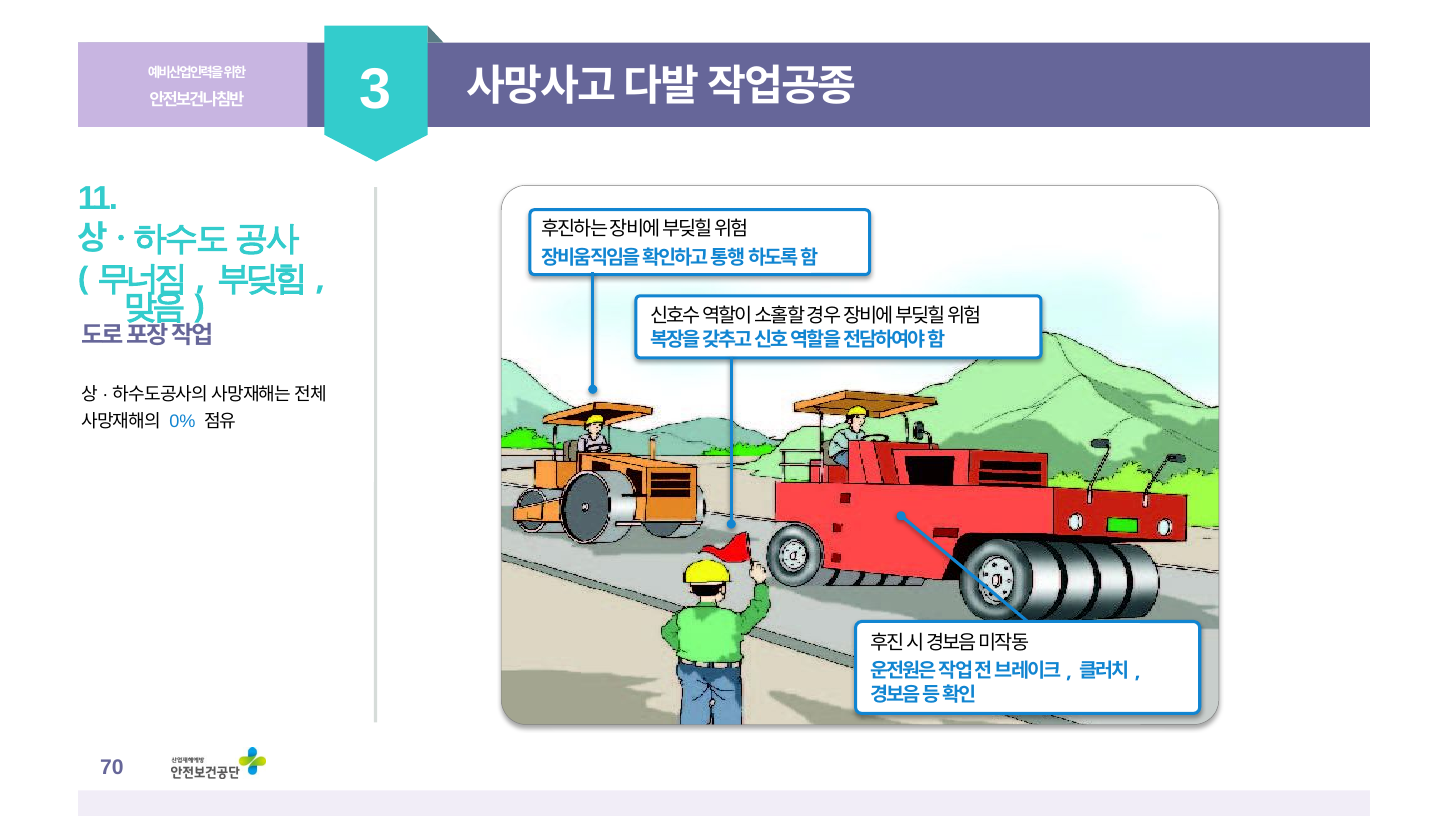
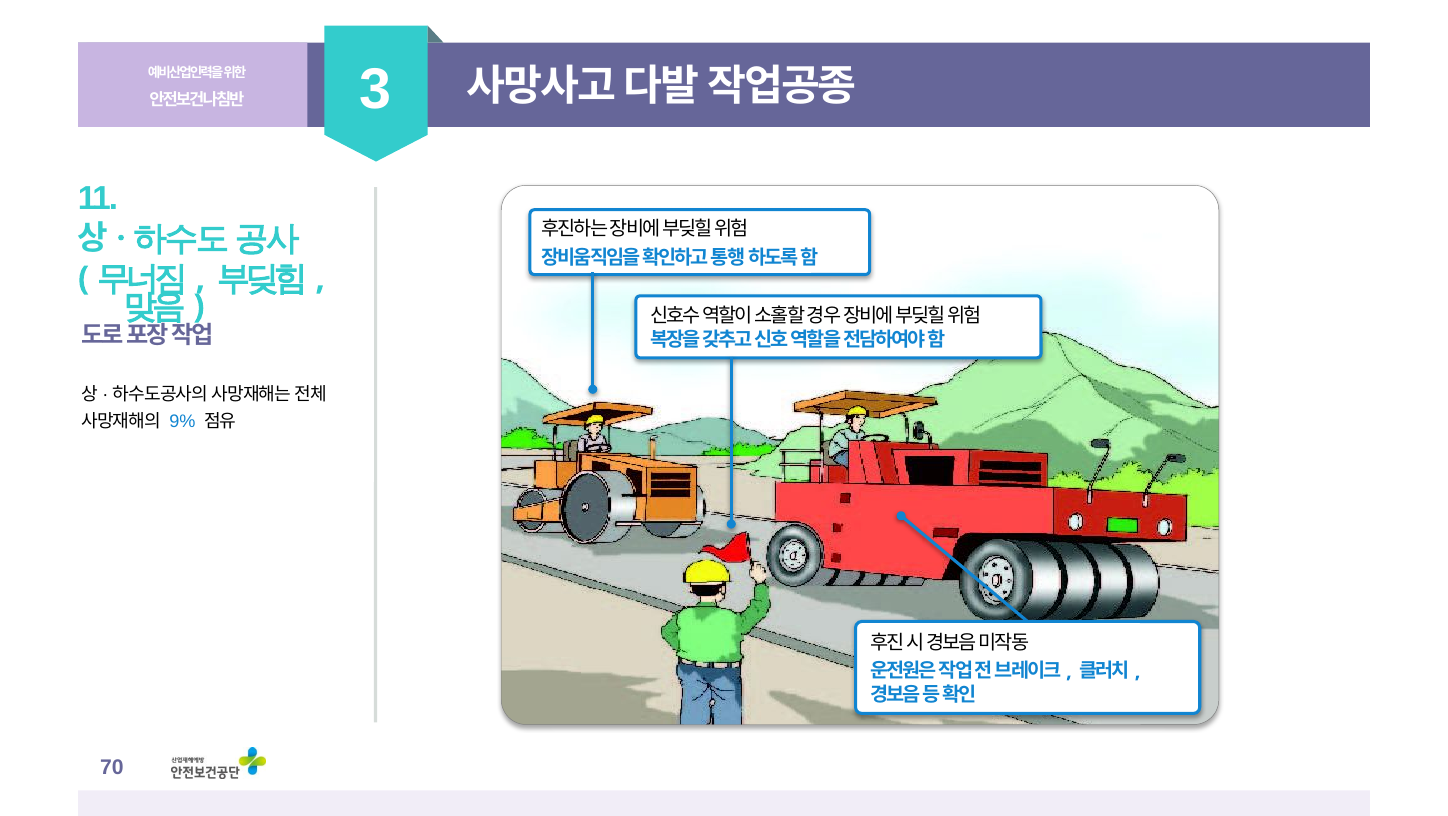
0%: 0% -> 9% (182, 422)
